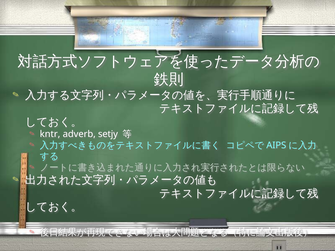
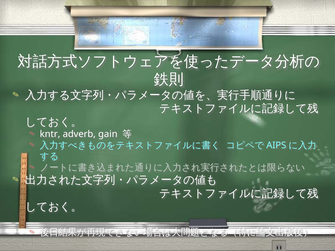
setjy: setjy -> gain (108, 134)
